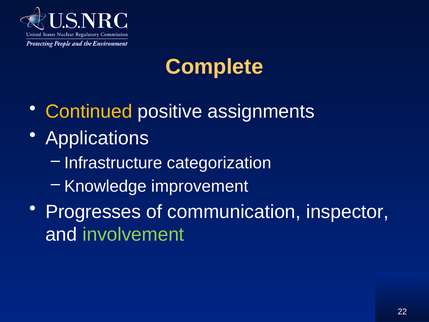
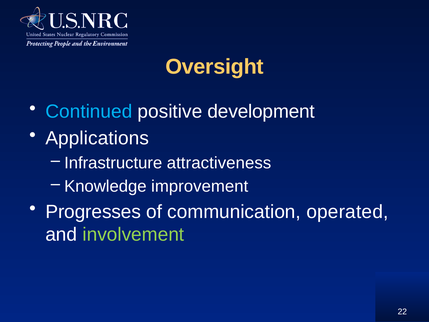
Complete: Complete -> Oversight (215, 67)
Continued colour: yellow -> light blue (89, 111)
assignments: assignments -> development (261, 111)
categorization: categorization -> attractiveness (219, 163)
inspector: inspector -> operated (347, 212)
